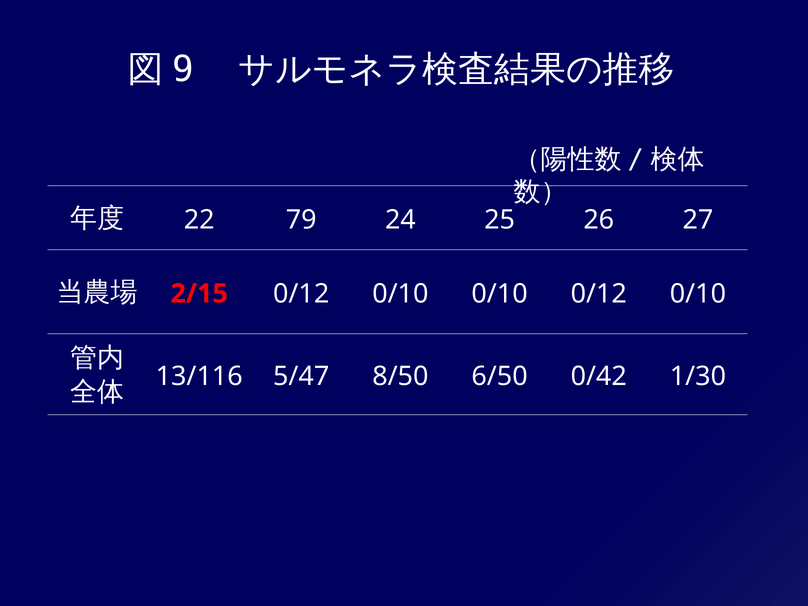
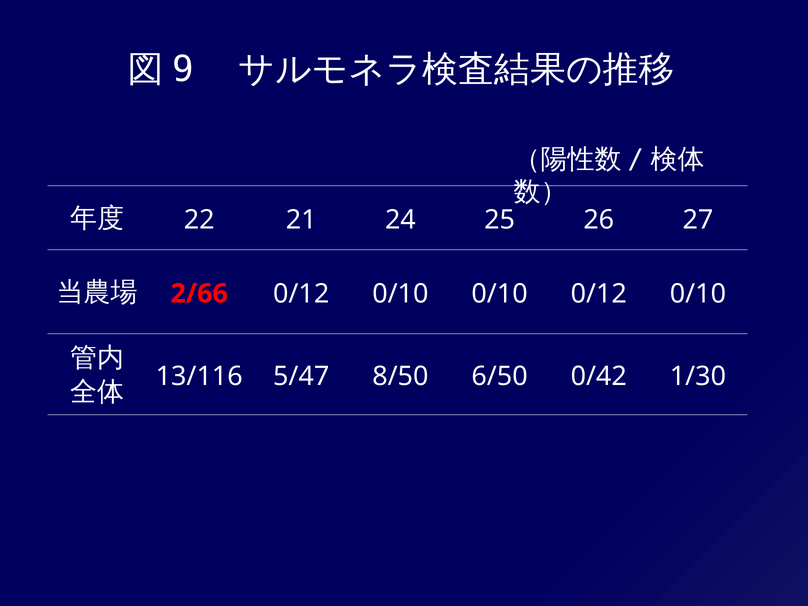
79: 79 -> 21 (301, 220)
2/15: 2/15 -> 2/66 (199, 294)
